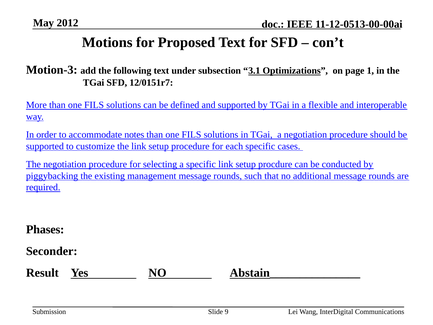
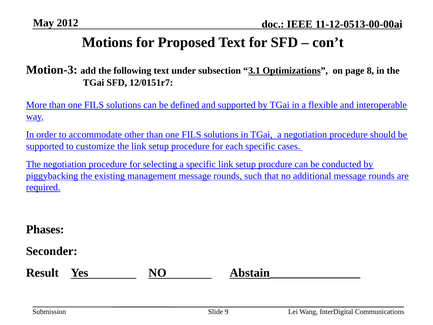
1: 1 -> 8 (370, 71)
notes: notes -> other (134, 135)
